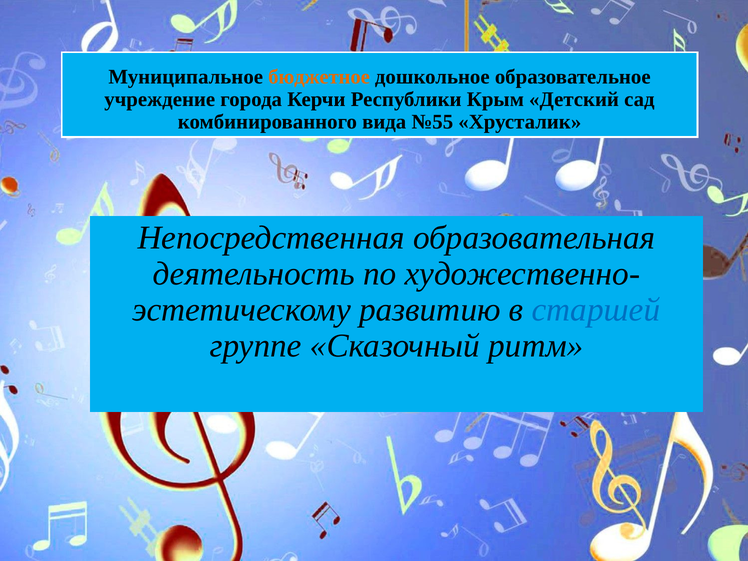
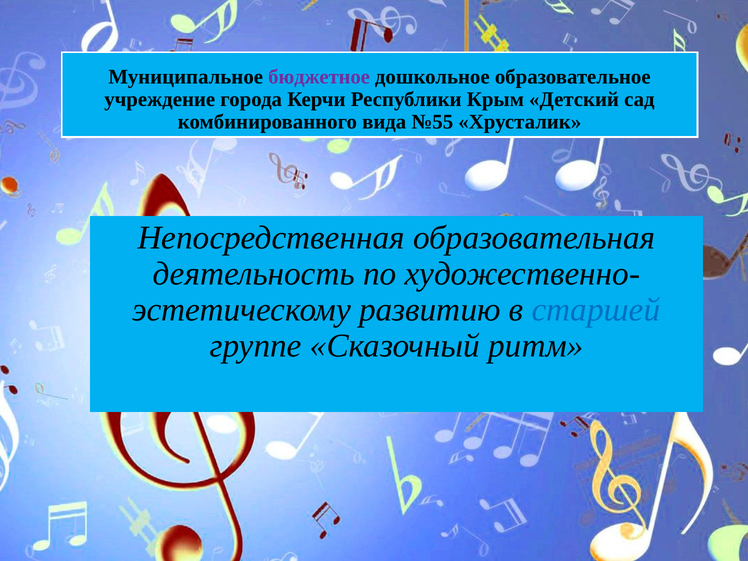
бюджетное colour: orange -> purple (319, 77)
